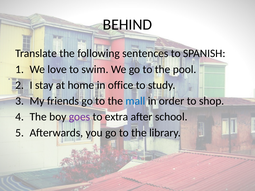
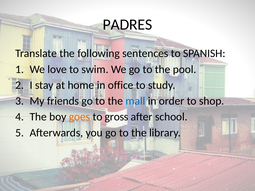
BEHIND: BEHIND -> PADRES (127, 25)
goes colour: purple -> orange (80, 117)
extra: extra -> gross (117, 117)
